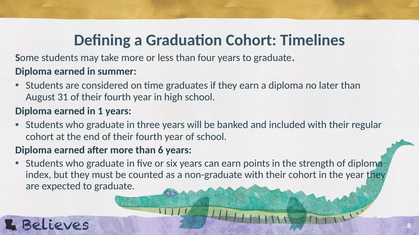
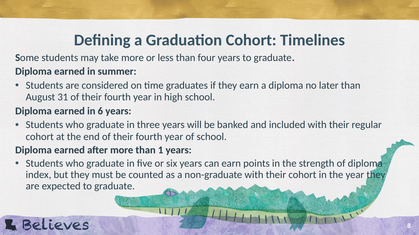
1: 1 -> 6 (100, 111)
6: 6 -> 1 (161, 151)
